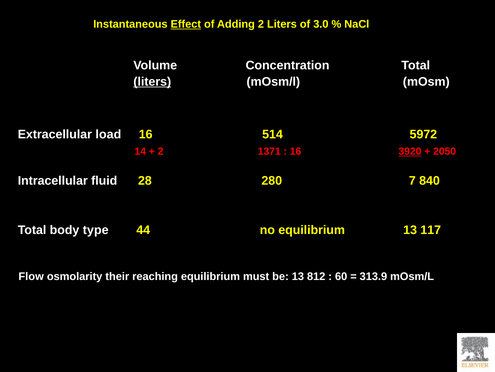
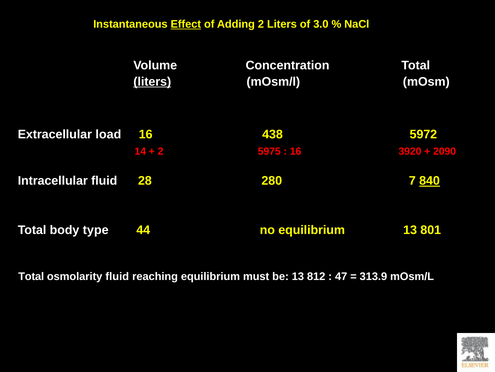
514: 514 -> 438 (273, 134)
1371: 1371 -> 5975 (269, 151)
3920 underline: present -> none (410, 151)
2050: 2050 -> 2090 (445, 151)
840 underline: none -> present (430, 180)
117: 117 -> 801 (431, 229)
Flow: Flow -> Total (31, 276)
osmolarity their: their -> fluid (117, 276)
60: 60 -> 47 (341, 276)
